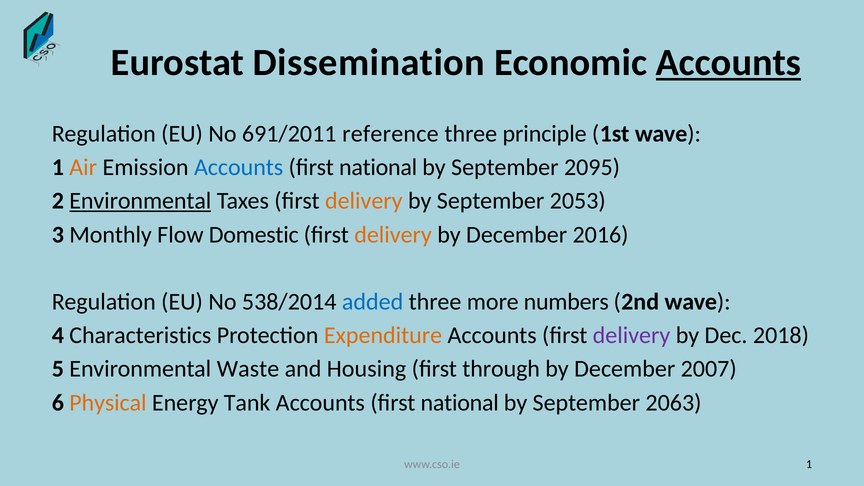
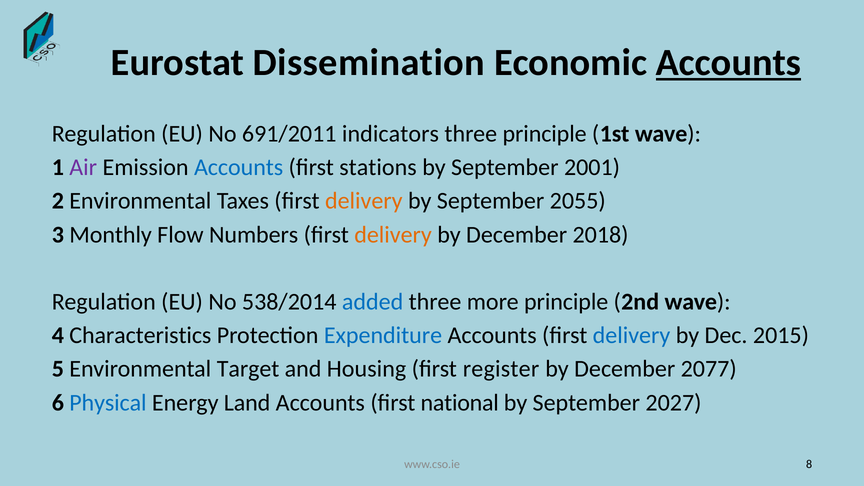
reference: reference -> indicators (390, 134)
Air colour: orange -> purple (83, 167)
national: national -> stations (378, 167)
2095: 2095 -> 2001 (592, 167)
Environmental underline: present -> none (140, 201)
2053: 2053 -> 2055 (578, 201)
Domestic: Domestic -> Numbers (254, 235)
2016: 2016 -> 2018 (601, 235)
more numbers: numbers -> principle (566, 302)
Expenditure colour: orange -> blue (383, 335)
delivery colour: purple -> blue (631, 335)
2018: 2018 -> 2015 (781, 335)
Waste: Waste -> Target (248, 369)
through: through -> register (501, 369)
2007: 2007 -> 2077 (709, 369)
Physical colour: orange -> blue (108, 403)
Tank: Tank -> Land (247, 403)
2063: 2063 -> 2027 (673, 403)
www.cso.ie 1: 1 -> 8 (809, 464)
